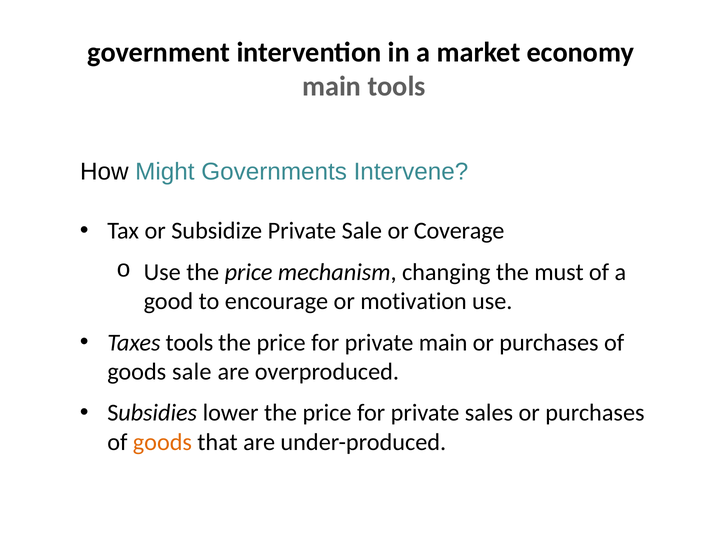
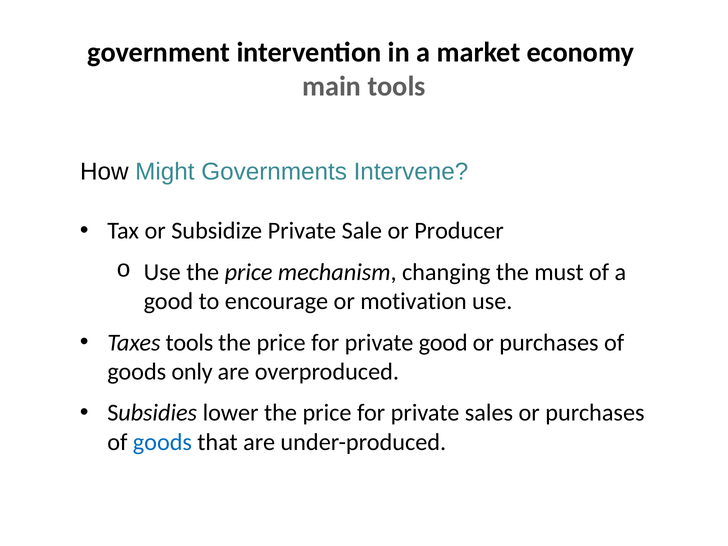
Coverage: Coverage -> Producer (459, 231)
private main: main -> good (443, 343)
goods sale: sale -> only (192, 372)
goods colour: orange -> blue (162, 442)
